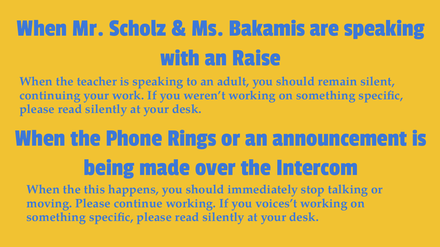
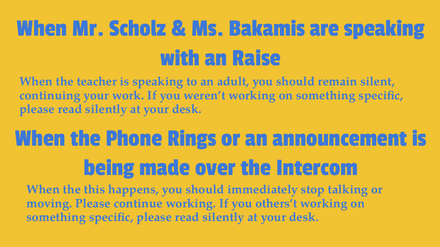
voices’t: voices’t -> others’t (276, 204)
